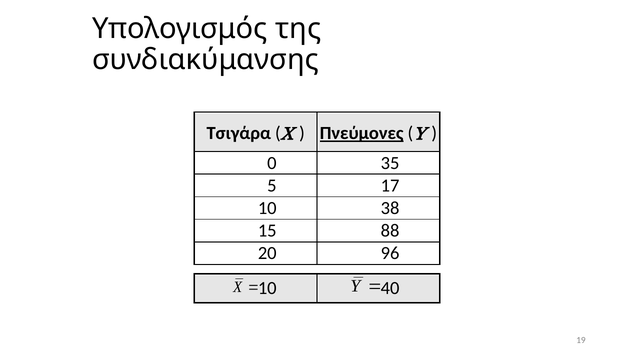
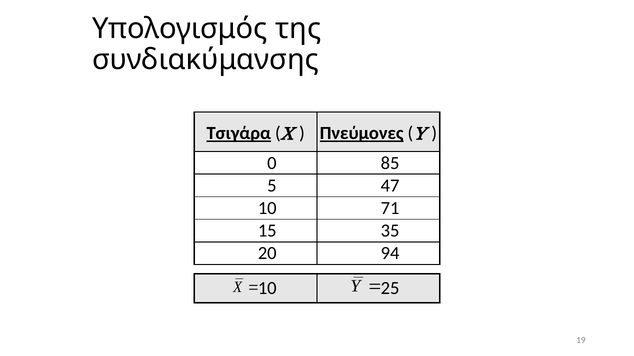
Τσιγάρα underline: none -> present (239, 134)
35: 35 -> 85 (390, 163)
17: 17 -> 47 (390, 186)
38: 38 -> 71 (390, 209)
88: 88 -> 35 (390, 231)
96: 96 -> 94 (390, 254)
40: 40 -> 25 (390, 289)
